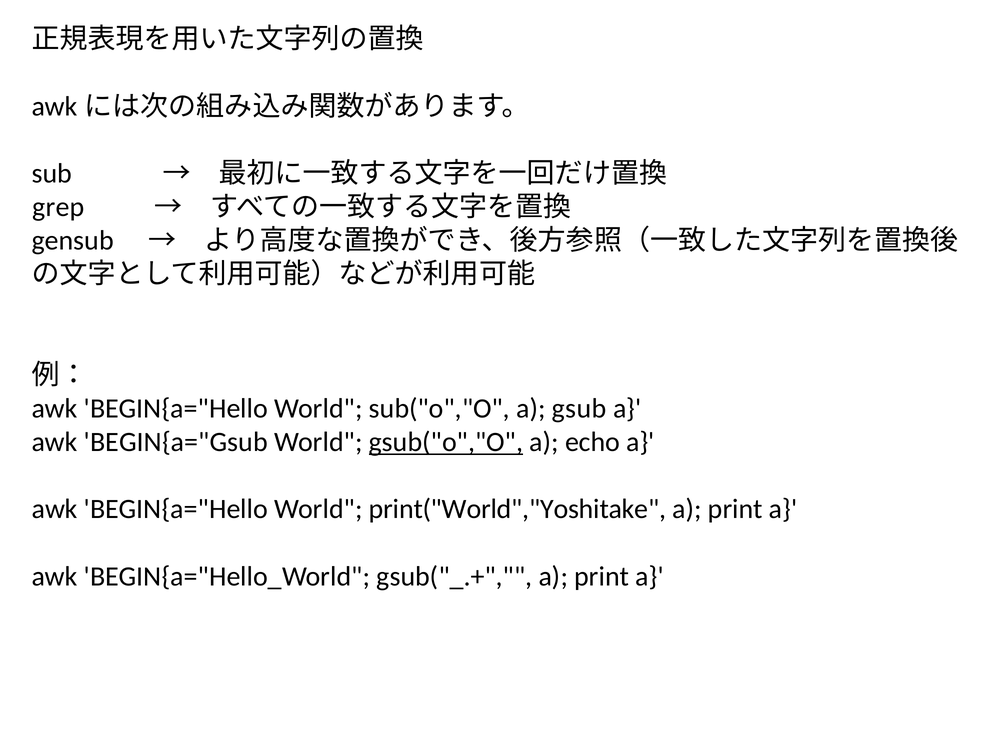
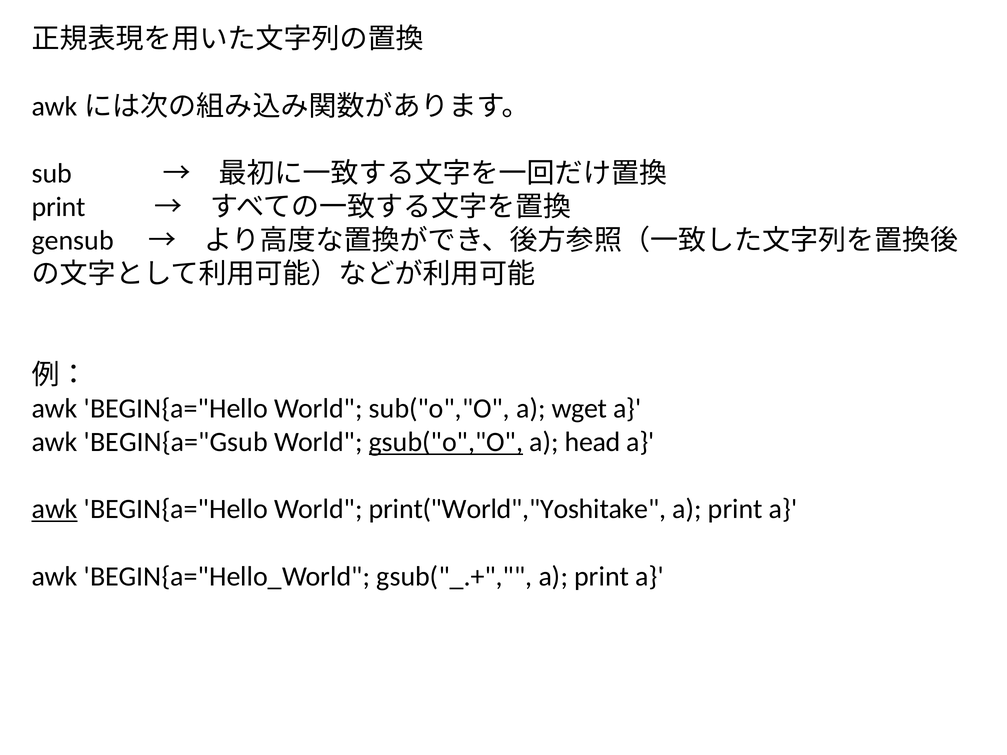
grep: grep -> print (59, 207)
gsub: gsub -> wget (579, 409)
echo: echo -> head (593, 442)
awk underline: none -> present (55, 509)
